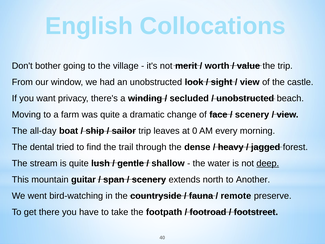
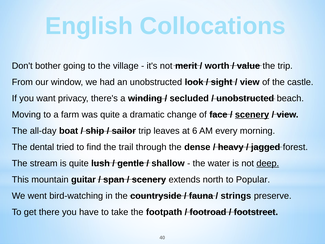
scenery underline: none -> present (252, 114)
0: 0 -> 6 (195, 131)
Another: Another -> Popular (253, 179)
remote: remote -> strings (236, 196)
